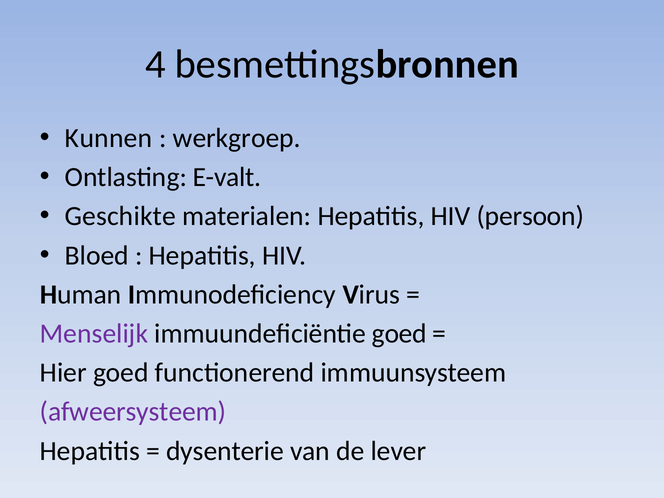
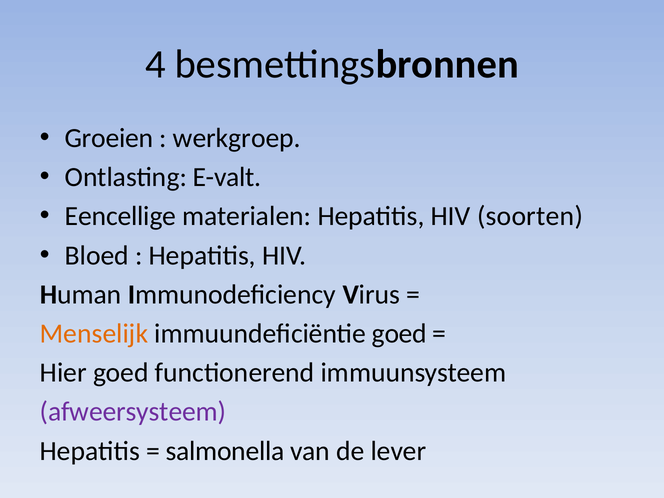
Kunnen: Kunnen -> Groeien (109, 138)
Geschikte: Geschikte -> Eencellige (120, 216)
persoon: persoon -> soorten (530, 216)
Menselijk colour: purple -> orange (94, 334)
dysenterie: dysenterie -> salmonella (225, 451)
